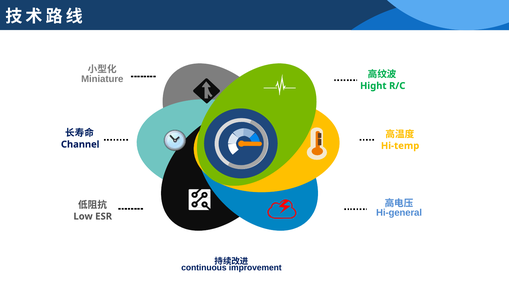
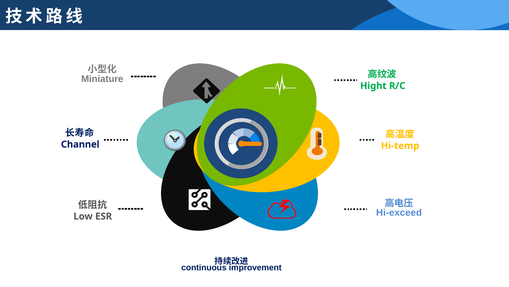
Hi-general: Hi-general -> Hi-exceed (399, 212)
